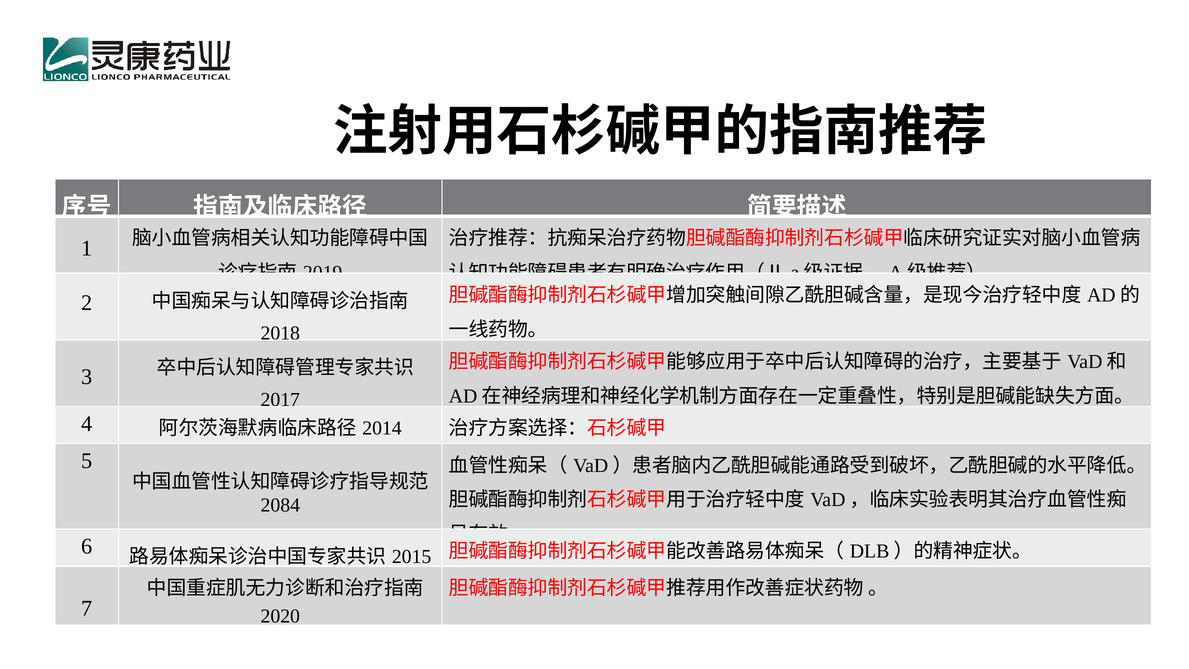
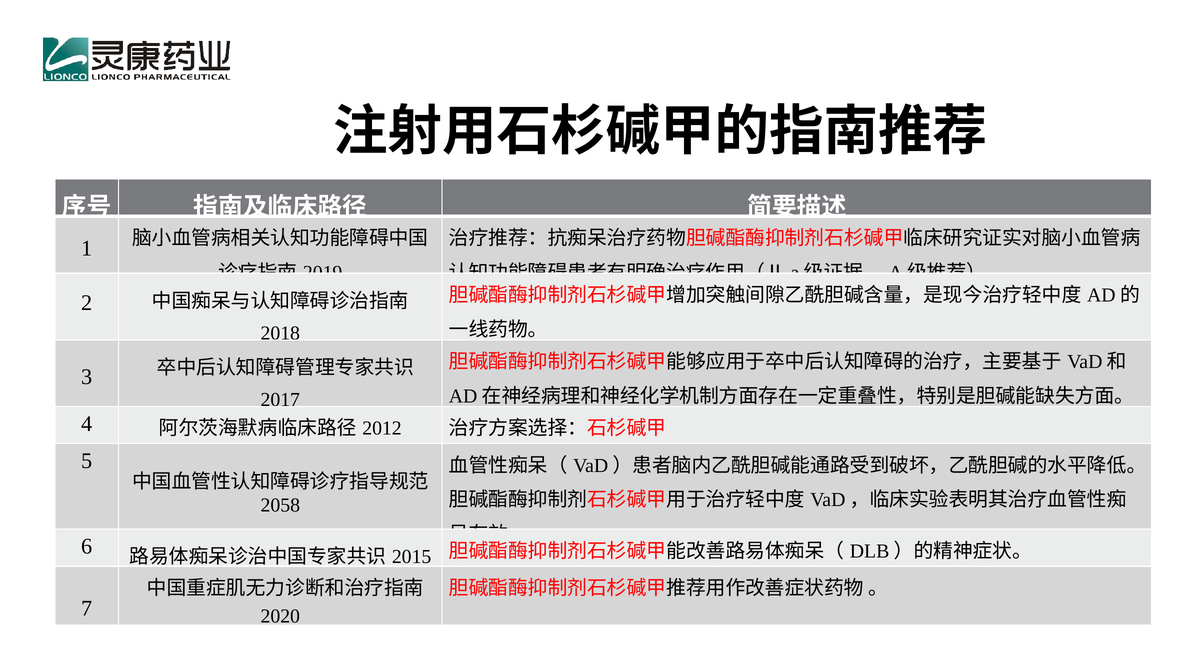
2014: 2014 -> 2012 (382, 428)
2084: 2084 -> 2058 (280, 505)
